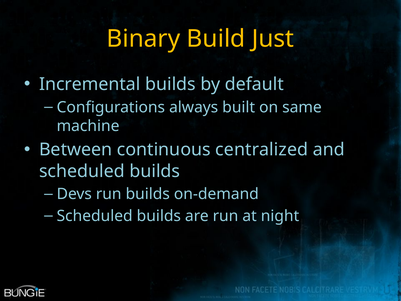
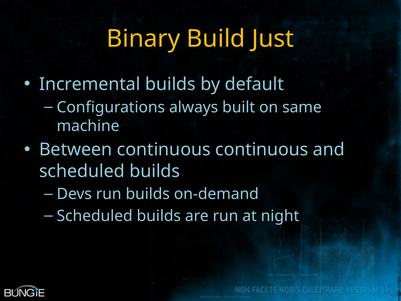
continuous centralized: centralized -> continuous (262, 150)
